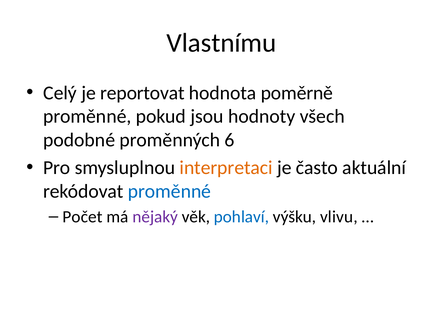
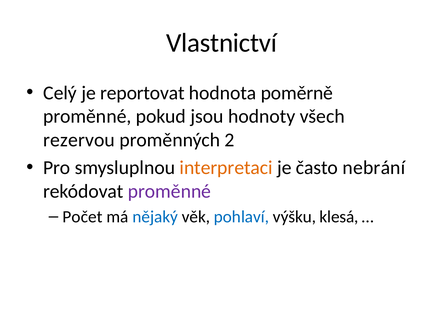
Vlastnímu: Vlastnímu -> Vlastnictví (222, 43)
podobné: podobné -> rezervou (79, 140)
6: 6 -> 2 (230, 140)
aktuální: aktuální -> nebrání (374, 168)
proměnné colour: blue -> purple (169, 191)
nějaký colour: purple -> blue (155, 217)
vlivu: vlivu -> klesá (339, 217)
